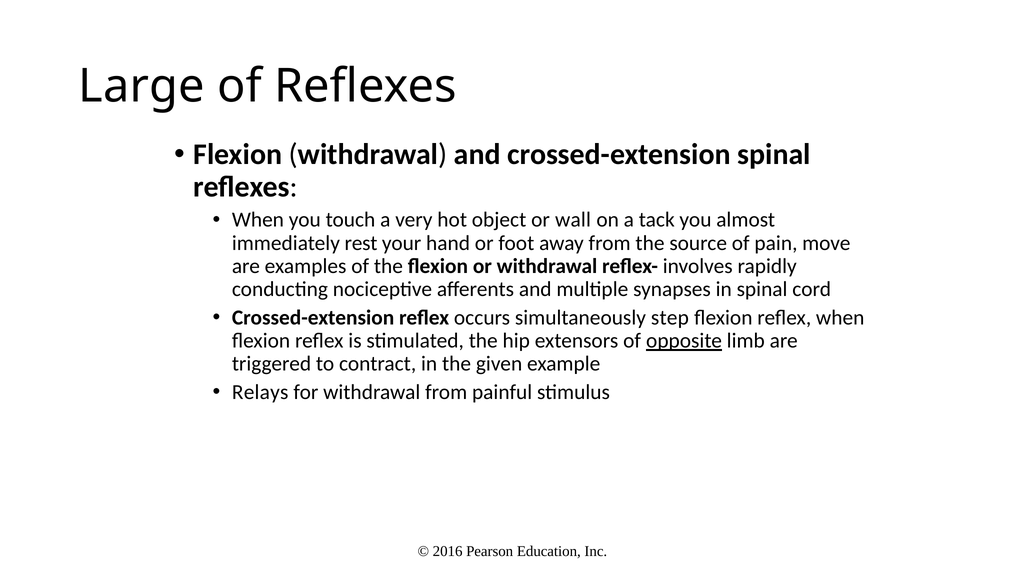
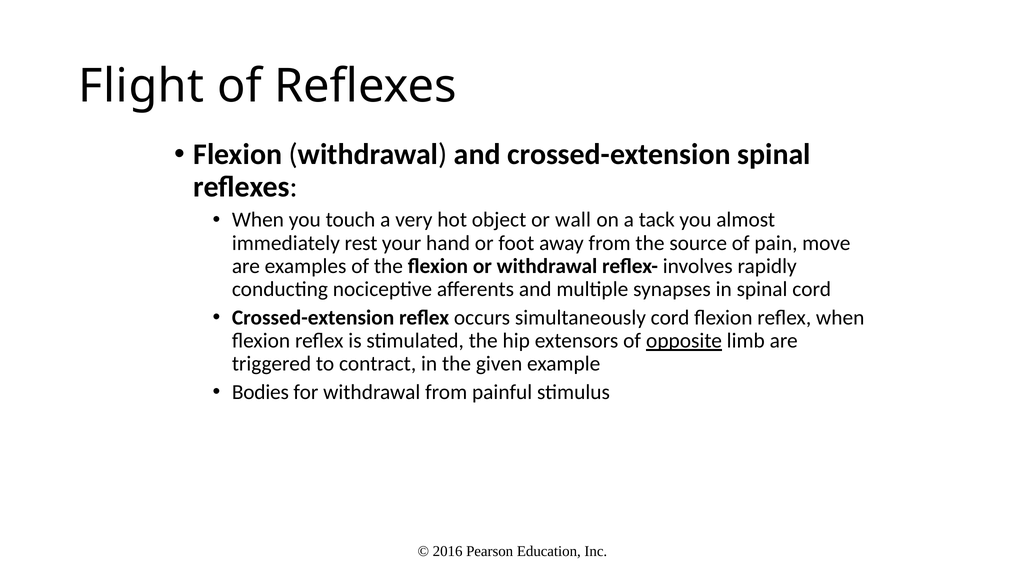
Large: Large -> Flight (141, 86)
simultaneously step: step -> cord (670, 317)
Relays: Relays -> Bodies (260, 392)
